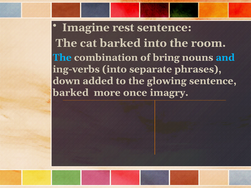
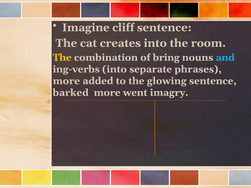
rest: rest -> cliff (123, 28)
cat barked: barked -> creates (120, 43)
The colour: light blue -> yellow (62, 58)
down: down -> more (66, 81)
once: once -> went (135, 93)
